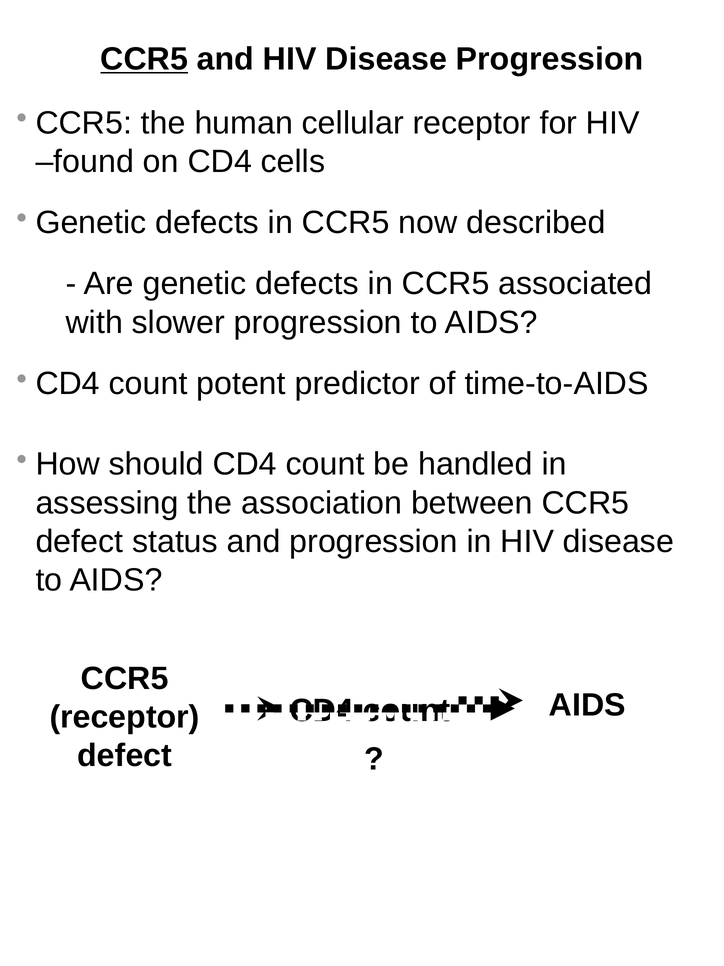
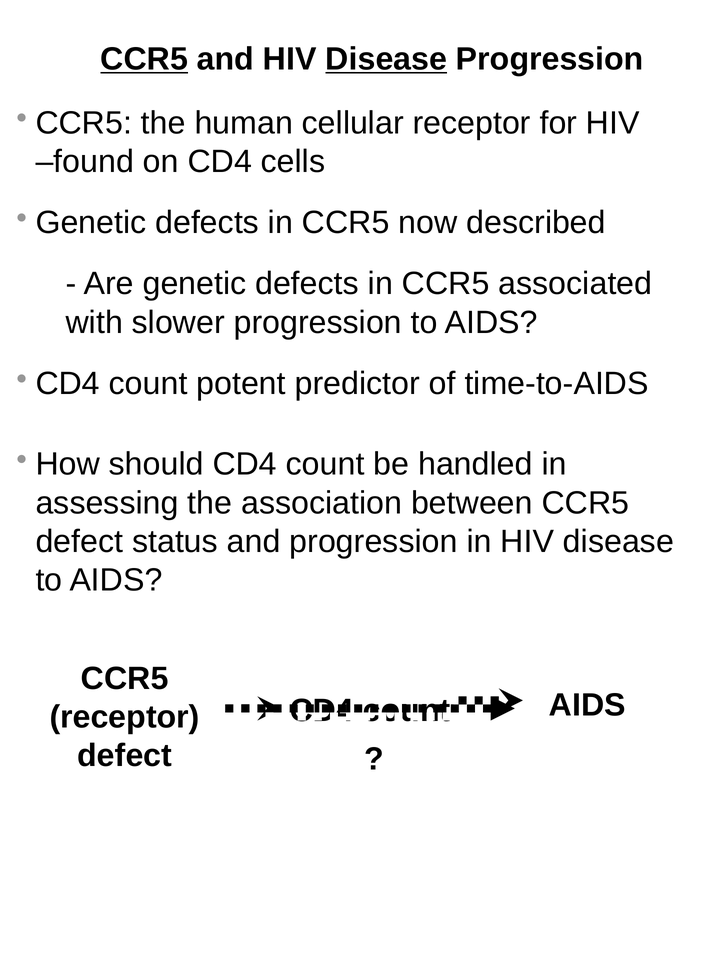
Disease underline: none -> present (386, 59)
